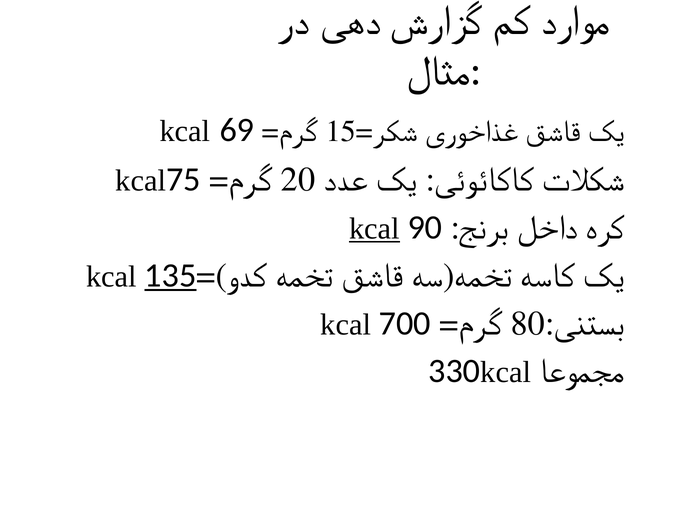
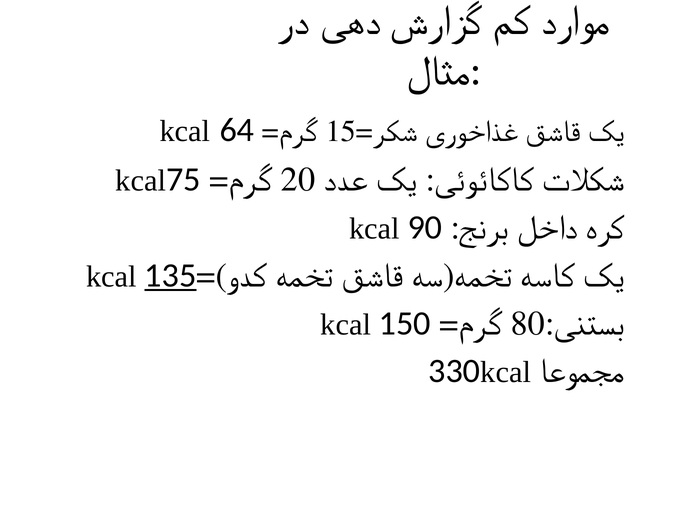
69: 69 -> 64 (237, 130)
kcal underline: present -> none (374, 229)
700: 700 -> 150 (405, 324)
